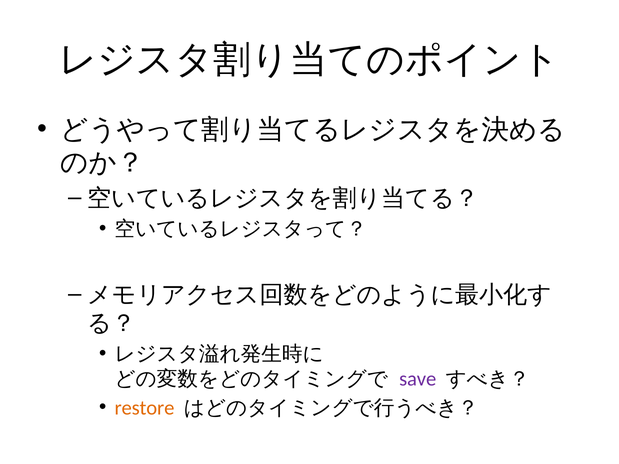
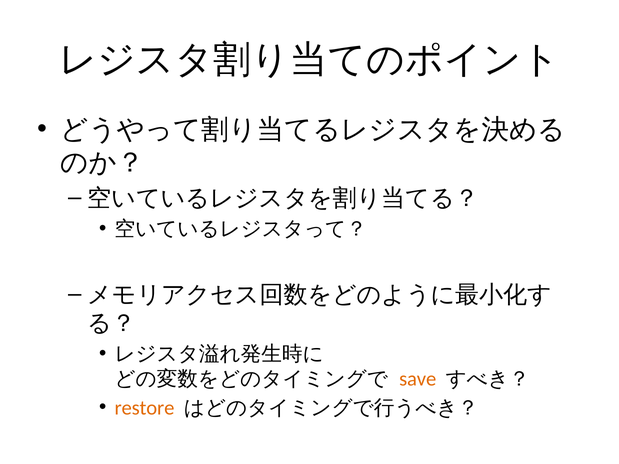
save colour: purple -> orange (418, 379)
